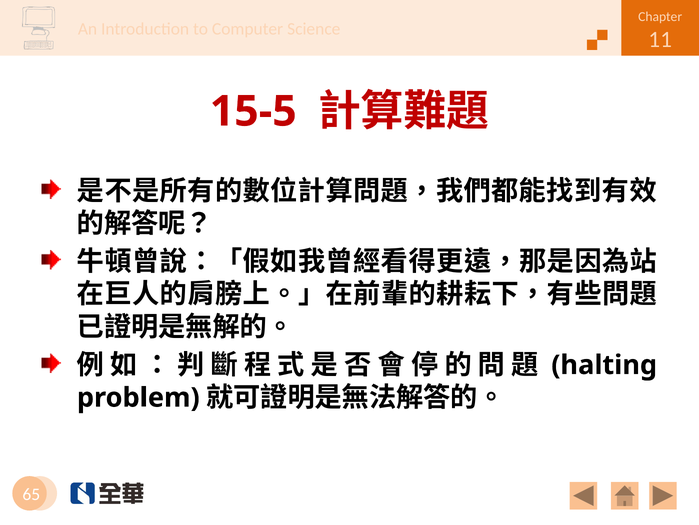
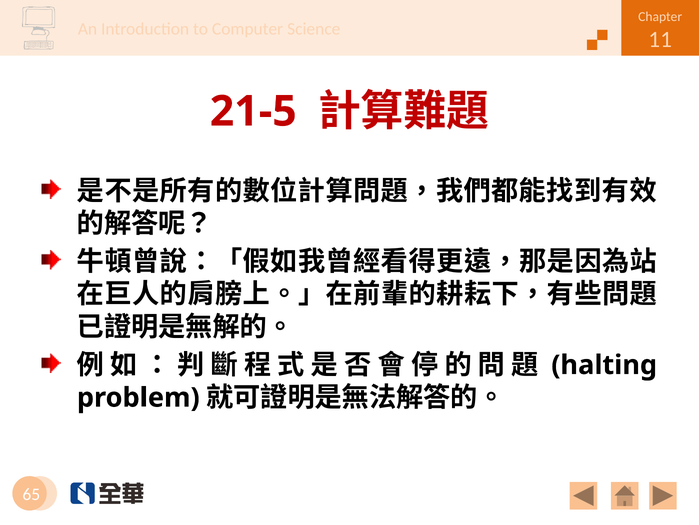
15-5: 15-5 -> 21-5 (253, 111)
